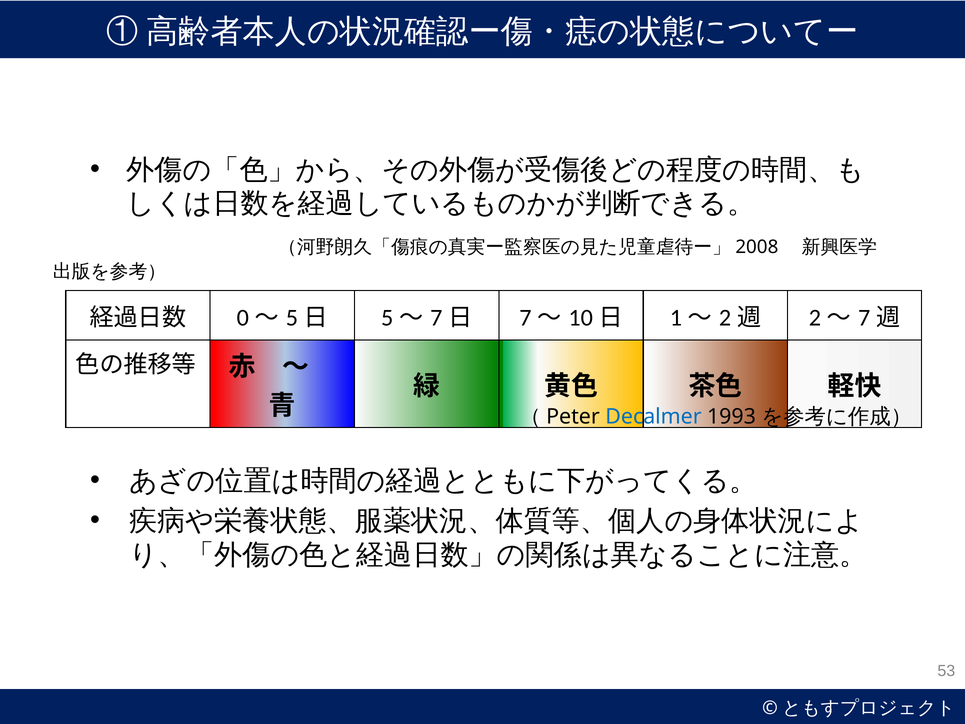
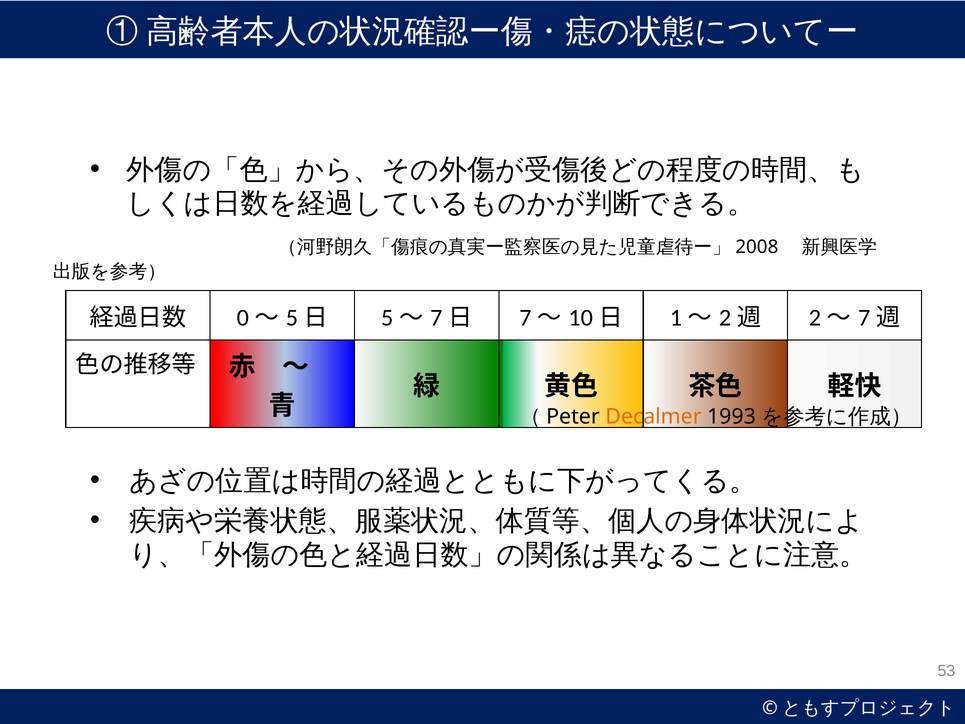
Decalmer colour: blue -> orange (653, 416)
